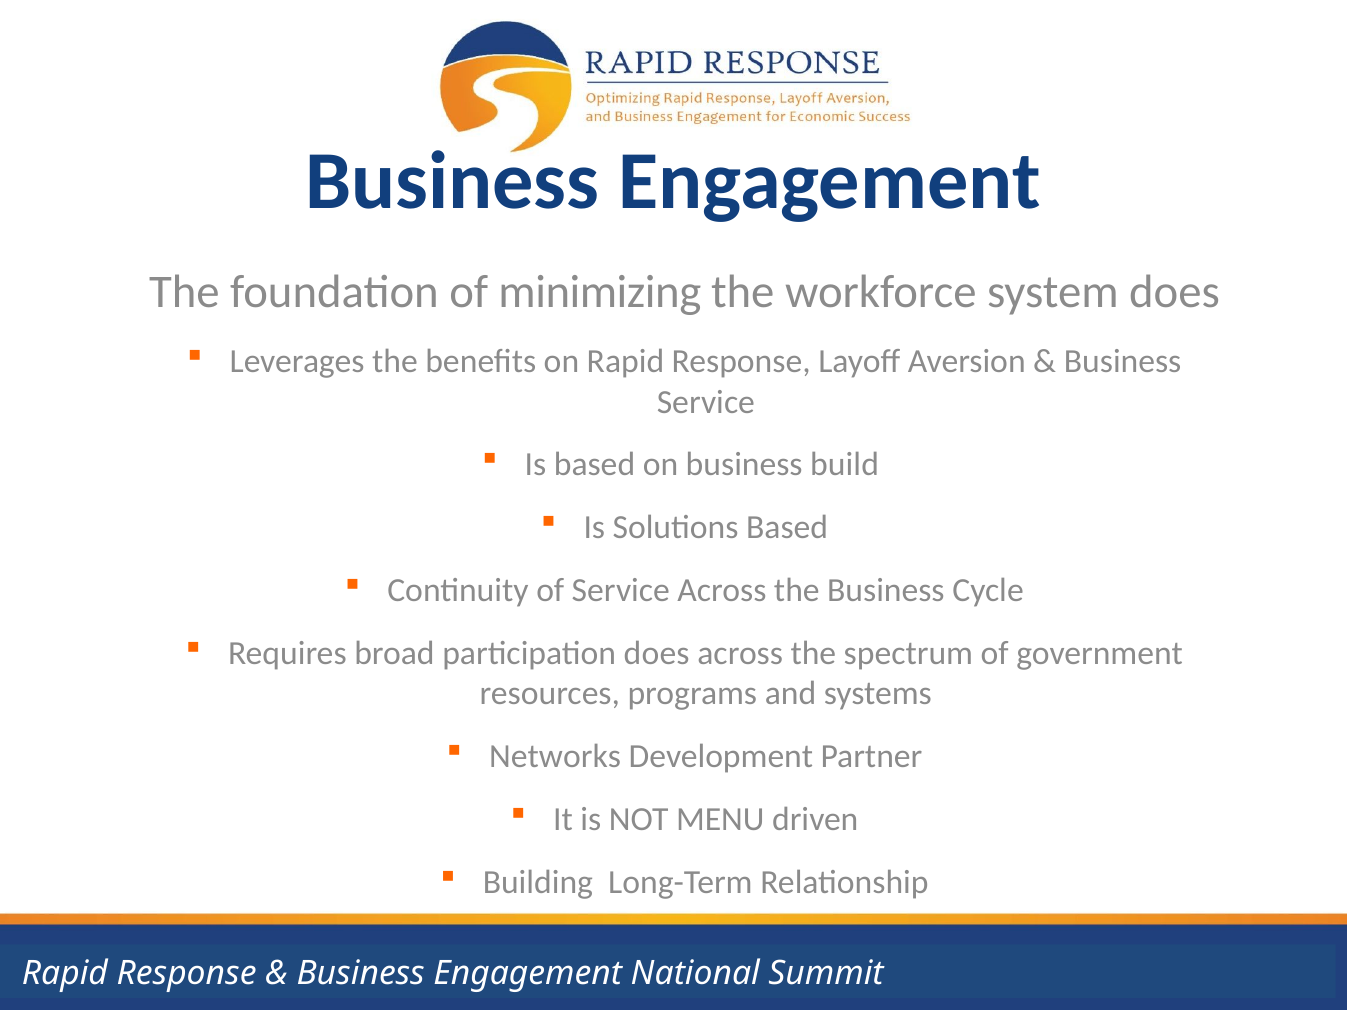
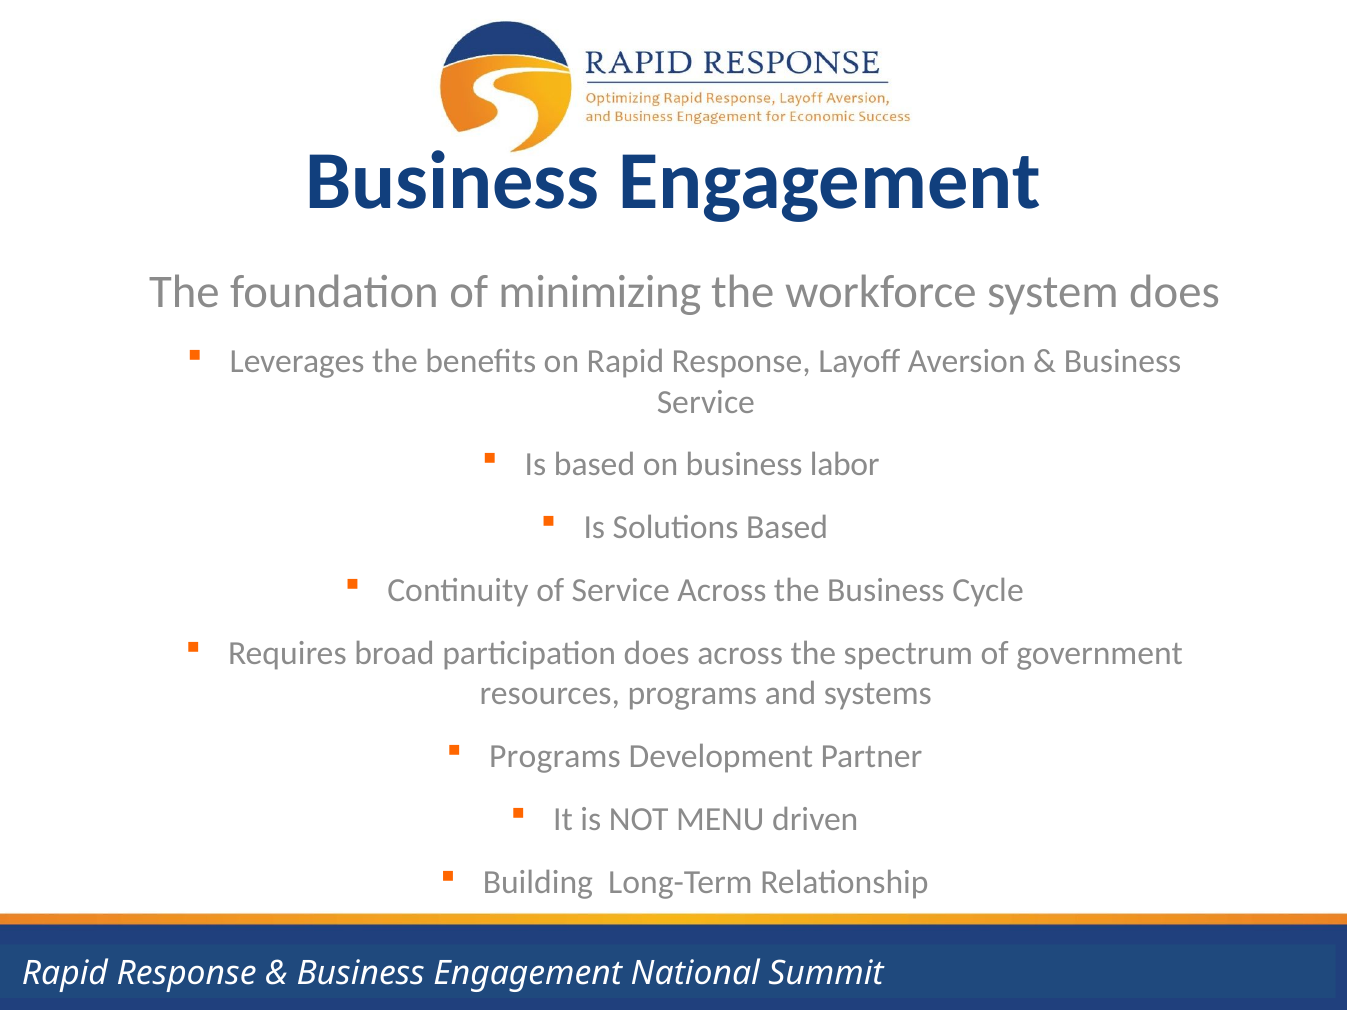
build: build -> labor (845, 465)
Networks: Networks -> Programs (555, 757)
